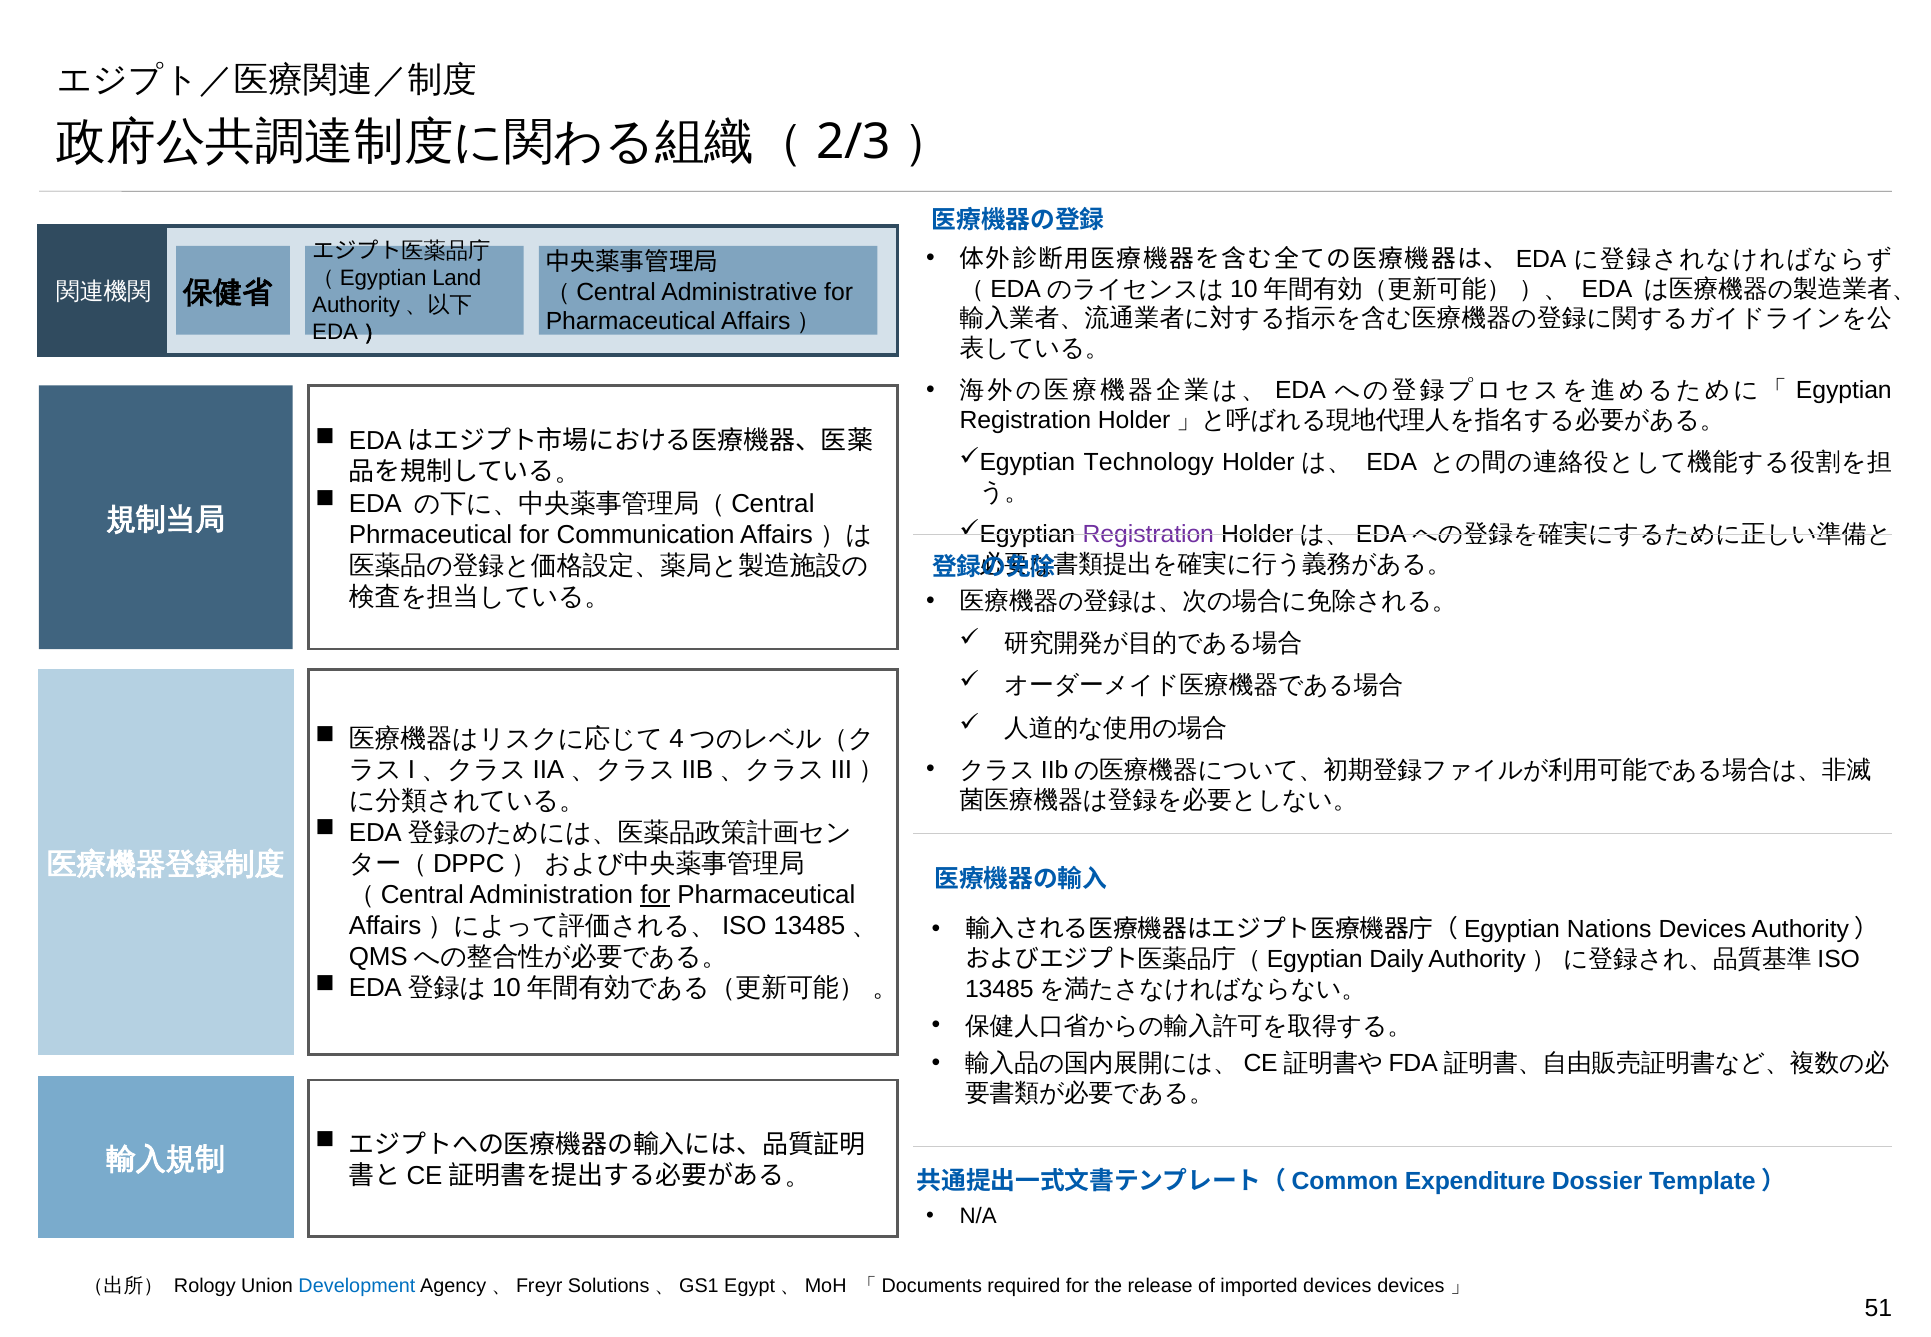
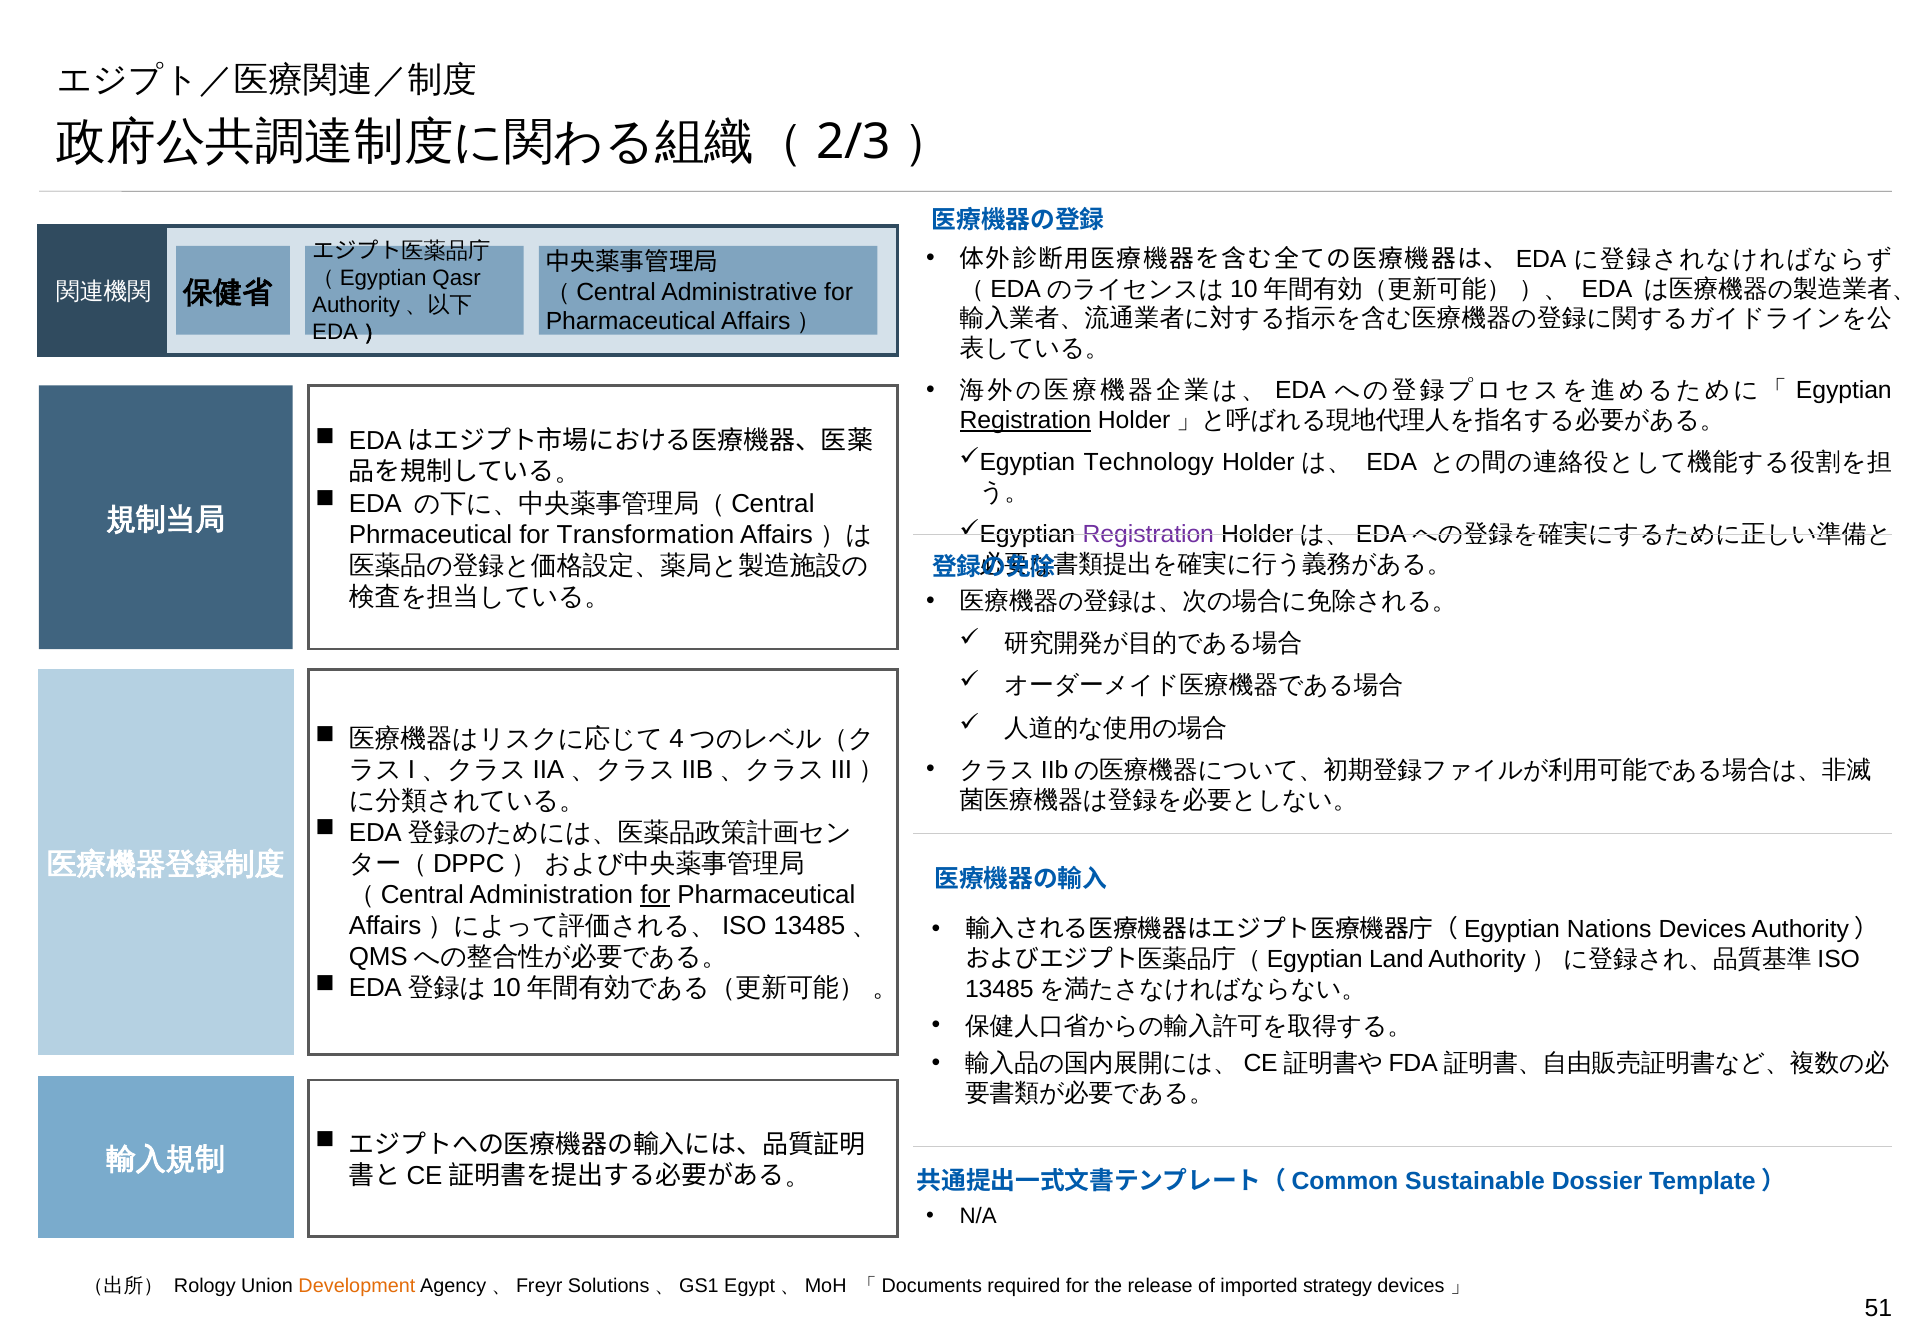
Land: Land -> Qasr (457, 278)
Registration underline: none -> present (1025, 420)
Communication: Communication -> Transformation (645, 535)
Daily: Daily -> Land (1396, 959)
Expenditure: Expenditure -> Sustainable (1475, 1181)
Development colour: blue -> orange (357, 1285)
imported devices: devices -> strategy (1338, 1285)
